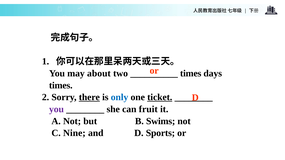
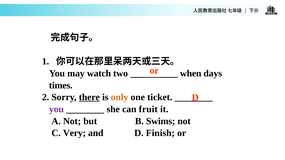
about: about -> watch (99, 74)
times: times -> when (191, 74)
only colour: blue -> orange (120, 97)
ticket underline: present -> none (160, 97)
Nine: Nine -> Very (74, 133)
Sports: Sports -> Finish (160, 133)
